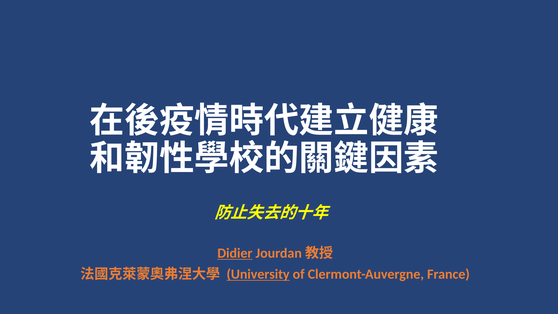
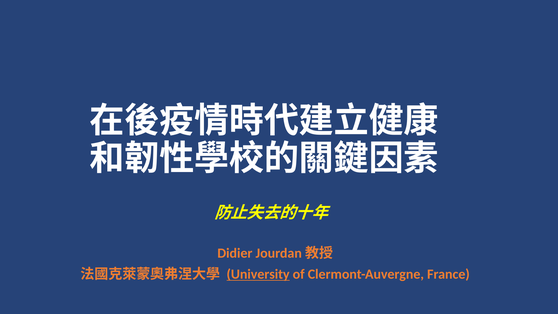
Didier underline: present -> none (235, 253)
